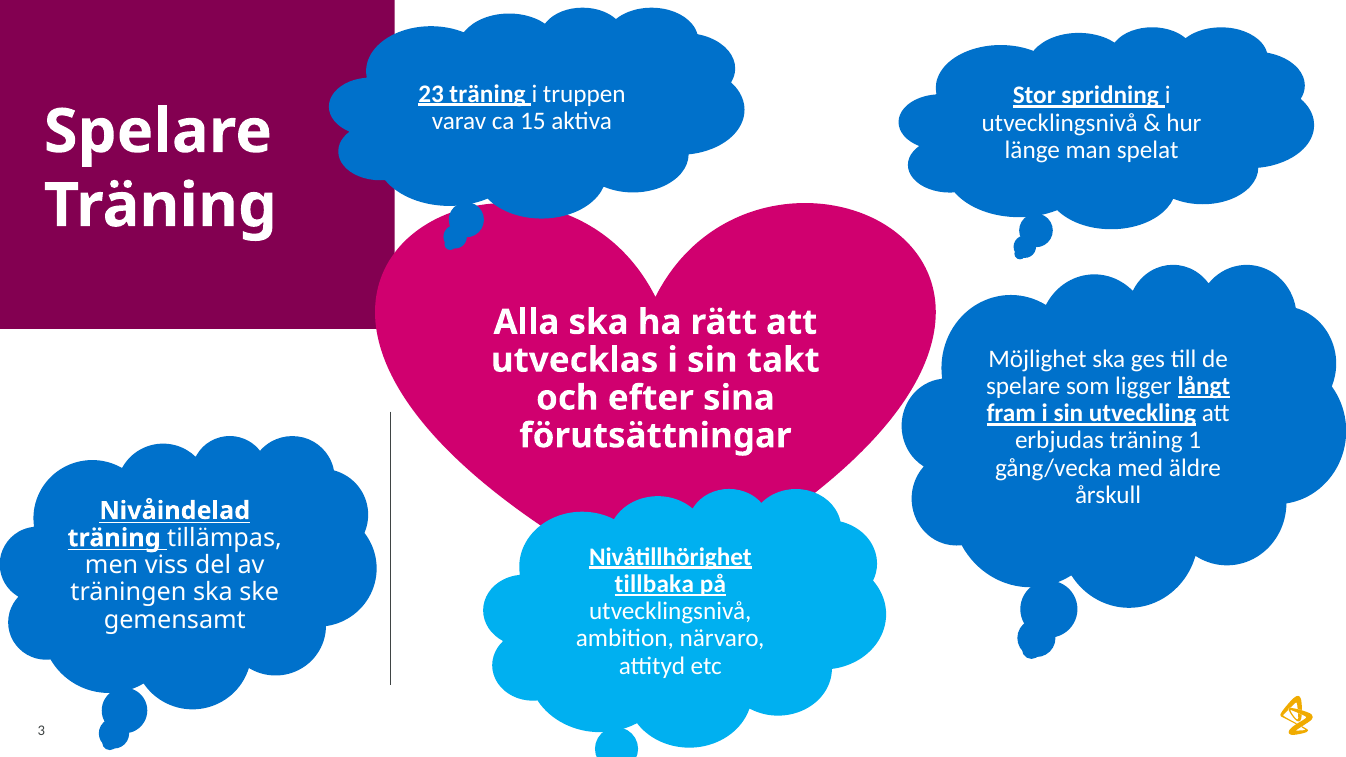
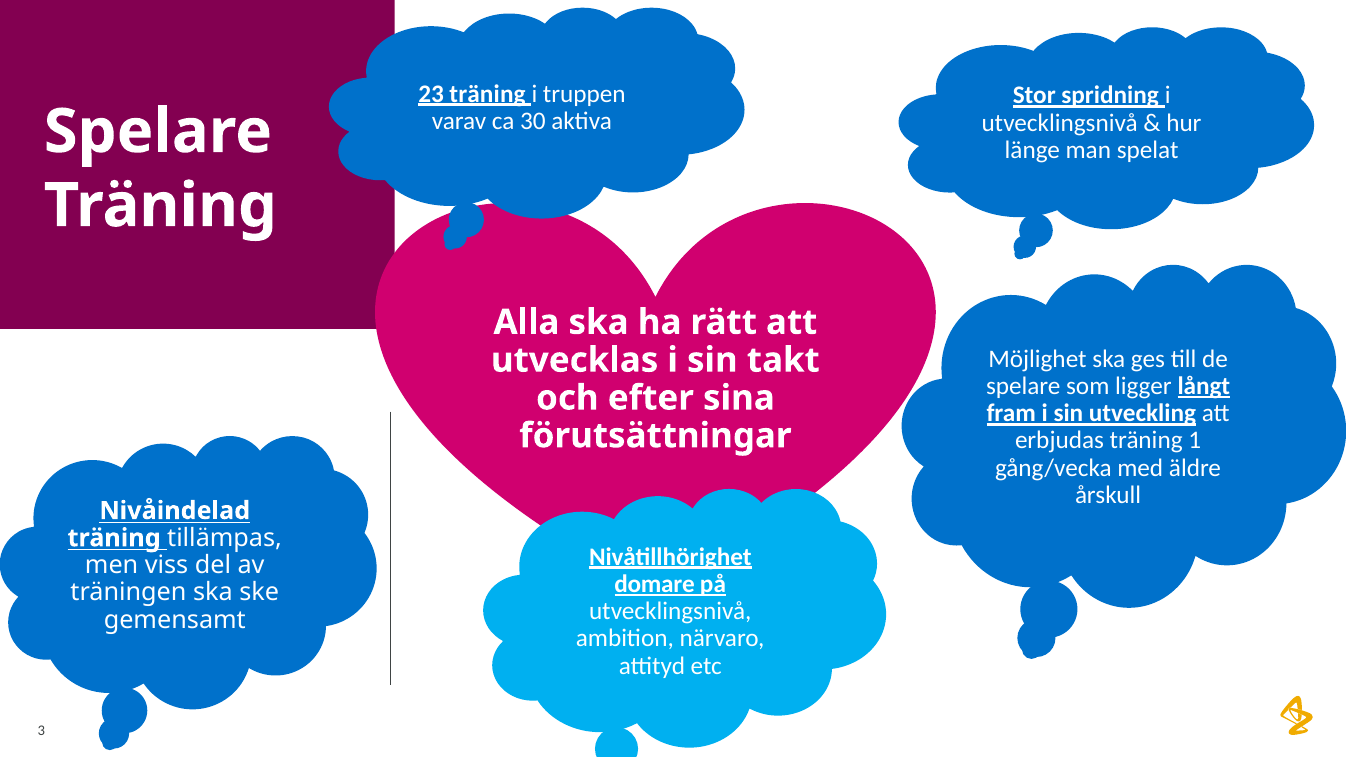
15: 15 -> 30 (533, 121)
tillbaka: tillbaka -> domare (655, 584)
